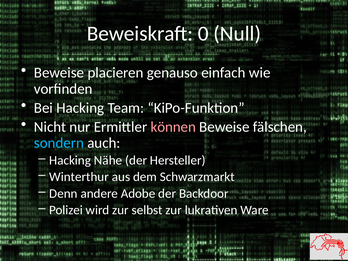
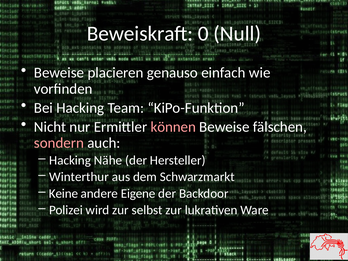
sondern colour: light blue -> pink (59, 143)
Denn: Denn -> Keine (63, 193)
Adobe: Adobe -> Eigene (138, 193)
